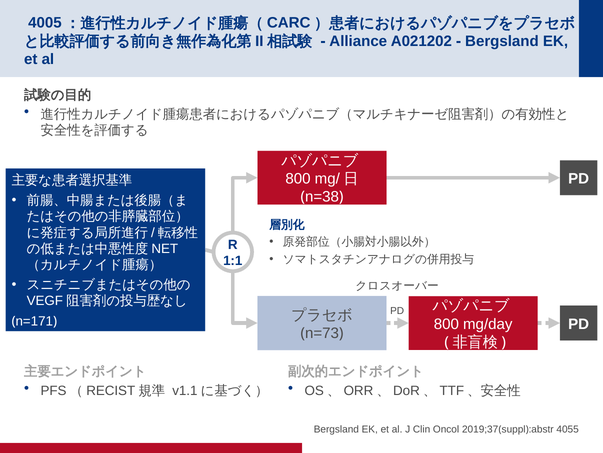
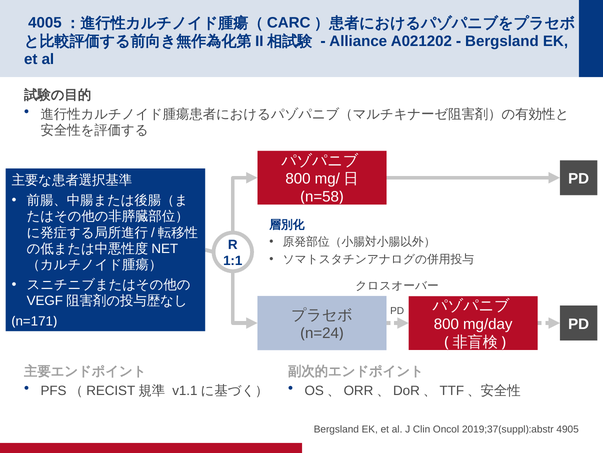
n=38: n=38 -> n=58 (322, 197)
n=73: n=73 -> n=24 (322, 333)
4055: 4055 -> 4905 (568, 429)
